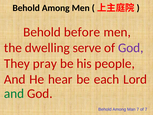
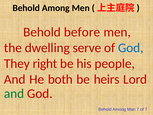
God colour: purple -> blue (131, 48)
pray: pray -> right (45, 63)
hear: hear -> both (60, 79)
each: each -> heirs (107, 79)
